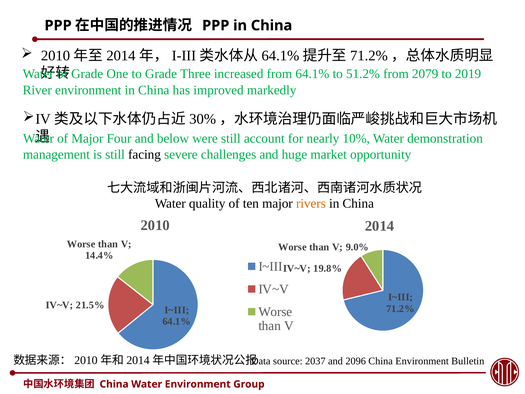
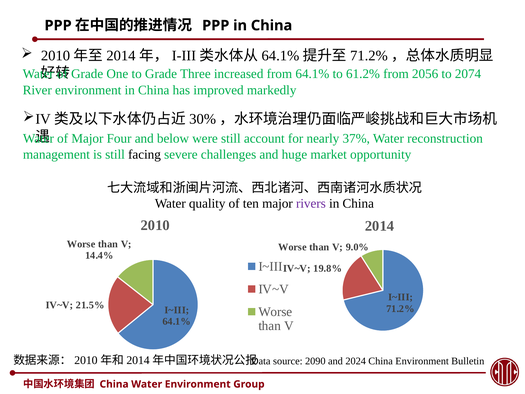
51.2%: 51.2% -> 61.2% (363, 74)
2079: 2079 -> 2056 (425, 74)
2019: 2019 -> 2074 (468, 74)
10%: 10% -> 37% (356, 139)
demonstration: demonstration -> reconstruction (445, 139)
rivers colour: orange -> purple (311, 203)
2037: 2037 -> 2090 (315, 361)
2096: 2096 -> 2024 (356, 361)
